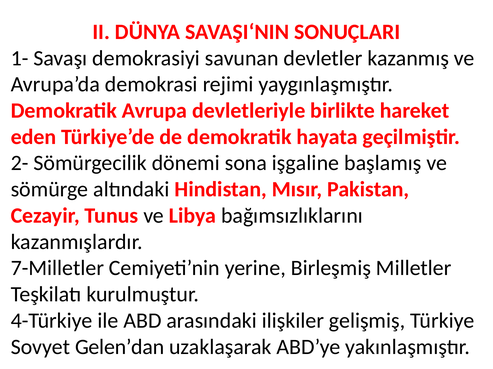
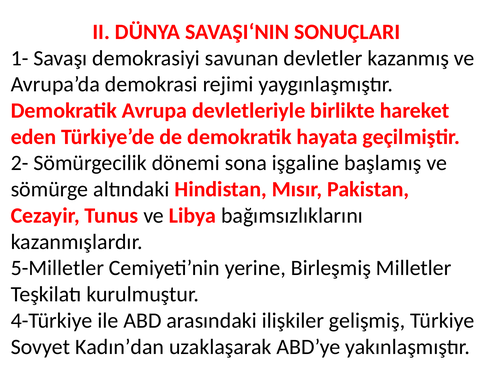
7-Milletler: 7-Milletler -> 5-Milletler (57, 269)
Gelen’dan: Gelen’dan -> Kadın’dan (120, 348)
